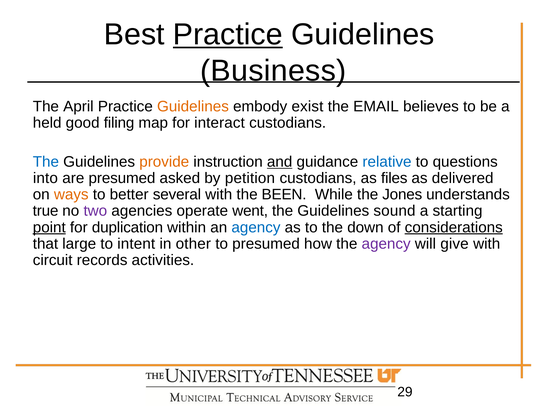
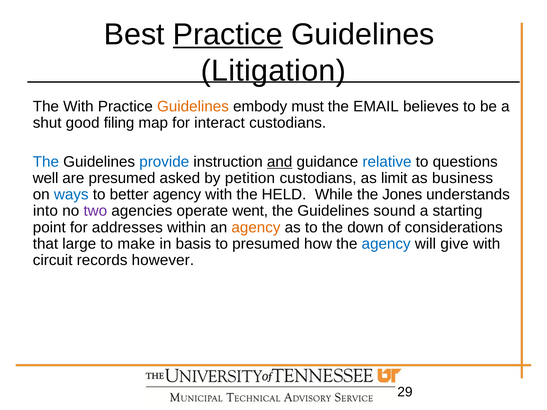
Business: Business -> Litigation (273, 71)
The April: April -> With (78, 107)
exist: exist -> must (308, 107)
held: held -> shut (47, 123)
provide colour: orange -> blue (164, 162)
into: into -> well (46, 178)
files: files -> limit (394, 178)
delivered: delivered -> business (463, 178)
ways colour: orange -> blue (71, 195)
better several: several -> agency (177, 195)
BEEN: BEEN -> HELD (284, 195)
true: true -> into (45, 211)
point underline: present -> none (49, 228)
duplication: duplication -> addresses (127, 228)
agency colour: blue -> orange (256, 228)
considerations underline: present -> none (454, 228)
intent: intent -> make (136, 244)
other: other -> basis (193, 244)
agency colour: purple -> blue (386, 244)
activities: activities -> however (163, 260)
